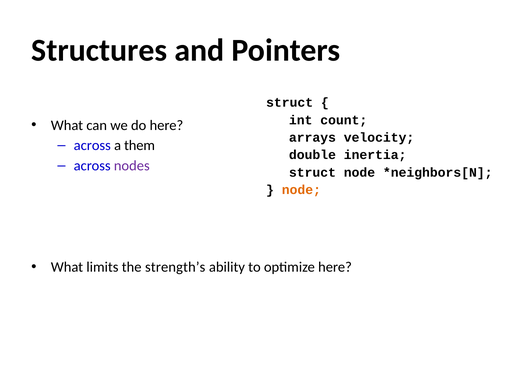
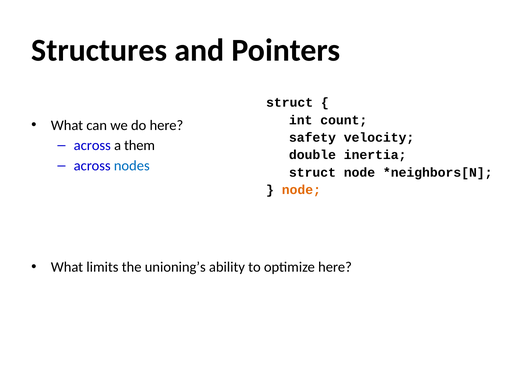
arrays: arrays -> safety (312, 138)
nodes colour: purple -> blue (132, 166)
strength’s: strength’s -> unioning’s (175, 268)
